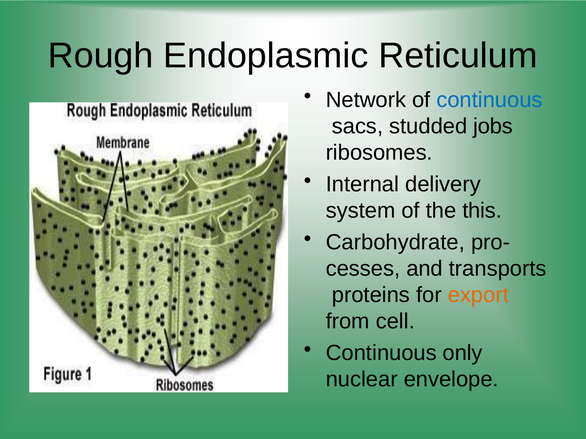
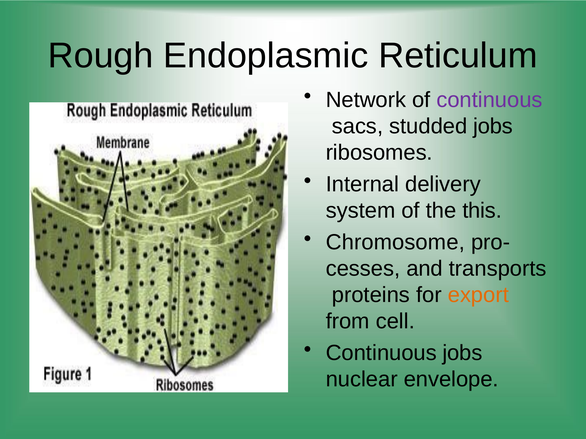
continuous colour: blue -> purple (489, 100)
Carbohydrate: Carbohydrate -> Chromosome (395, 243)
Continuous only: only -> jobs (462, 353)
